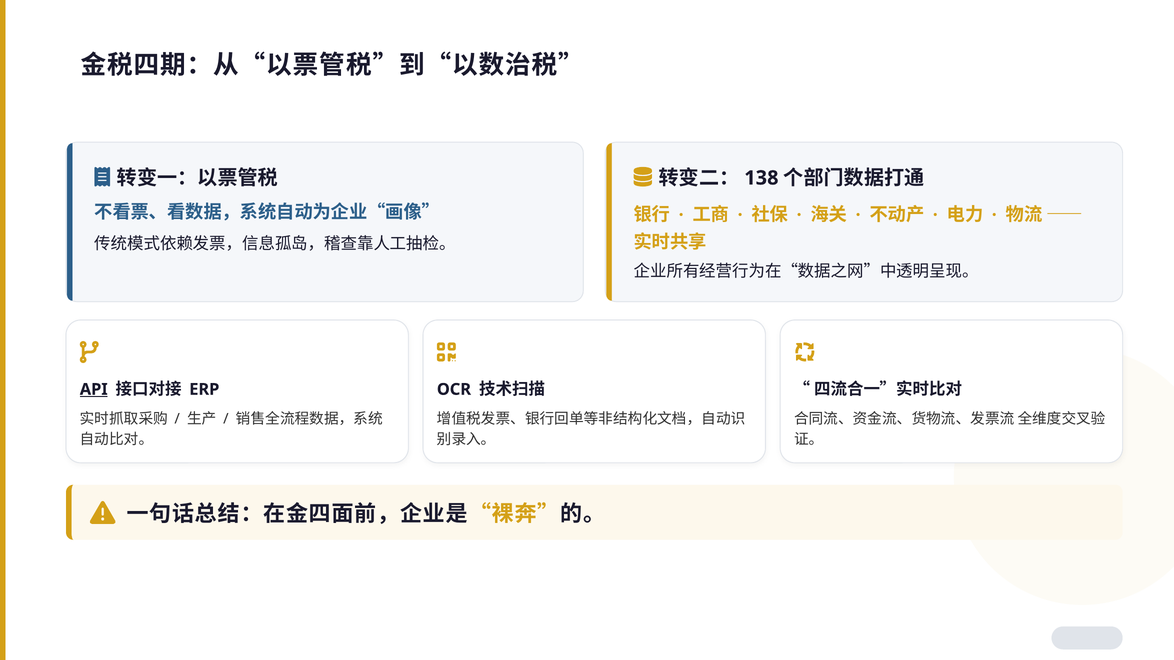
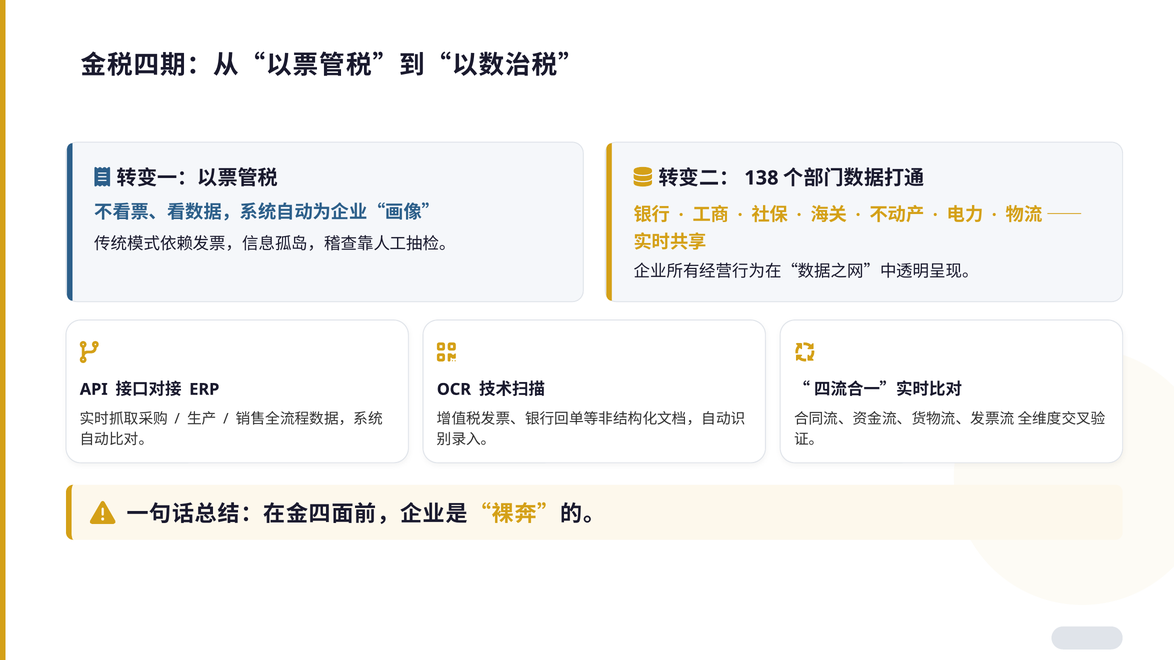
API underline: present -> none (94, 390)
